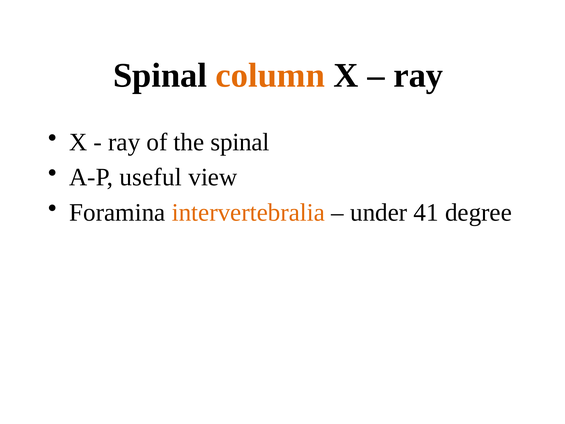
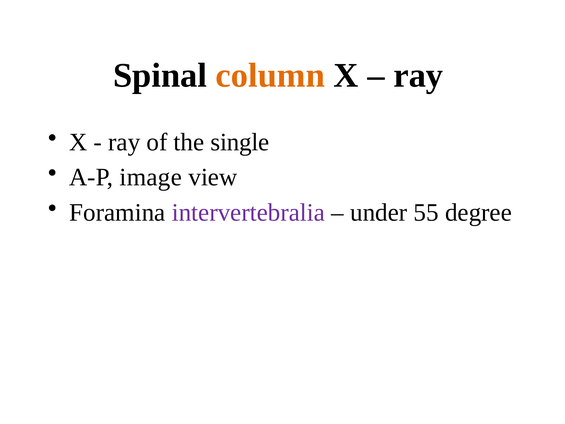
the spinal: spinal -> single (240, 142)
useful: useful -> image (151, 177)
intervertebralia colour: orange -> purple (248, 212)
41: 41 -> 55 (426, 212)
